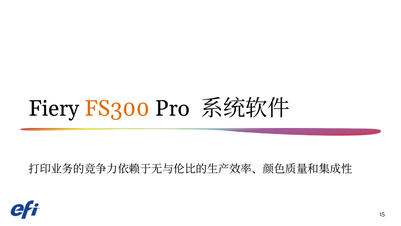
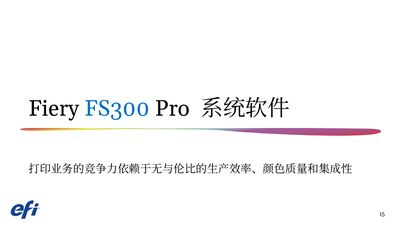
FS300 colour: orange -> blue (117, 108)
